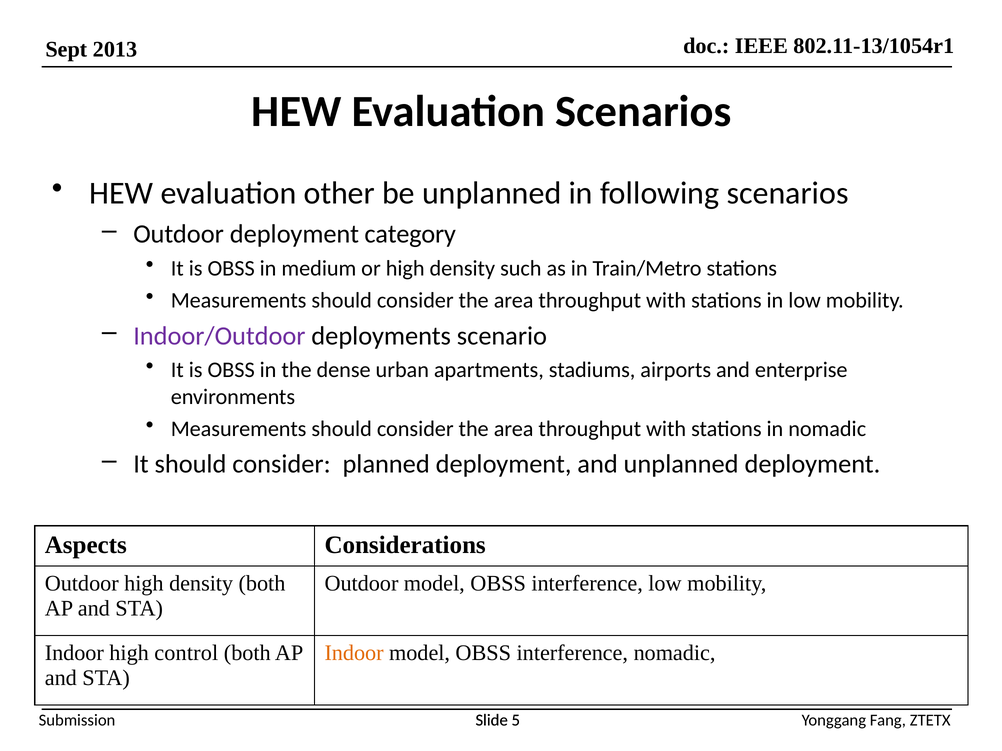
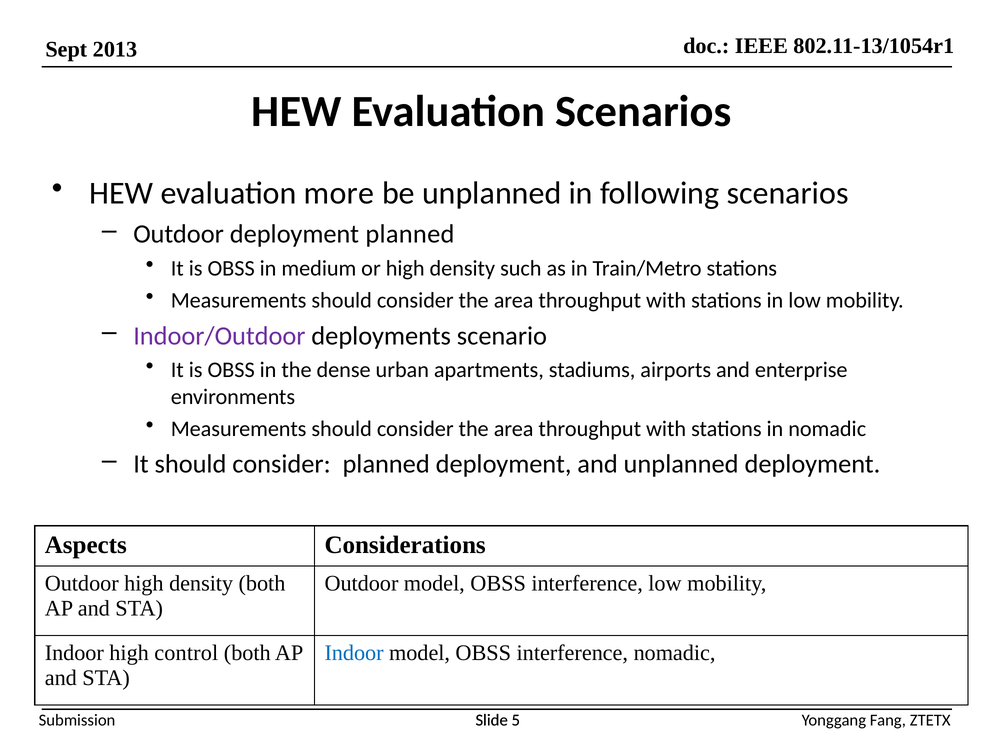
other: other -> more (339, 193)
deployment category: category -> planned (410, 234)
Indoor colour: orange -> blue (354, 654)
